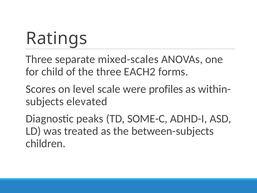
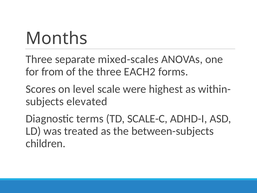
Ratings: Ratings -> Months (57, 38)
child: child -> from (53, 72)
profiles: profiles -> highest (166, 89)
peaks: peaks -> terms (90, 119)
SOME-C: SOME-C -> SCALE-C (147, 119)
